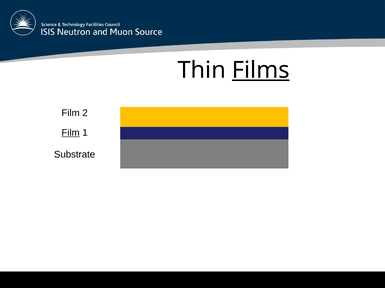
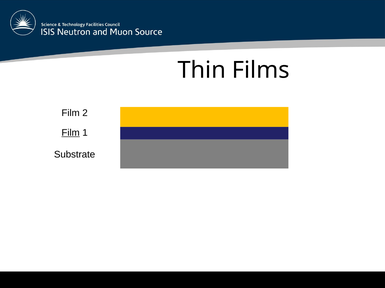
Films underline: present -> none (261, 70)
